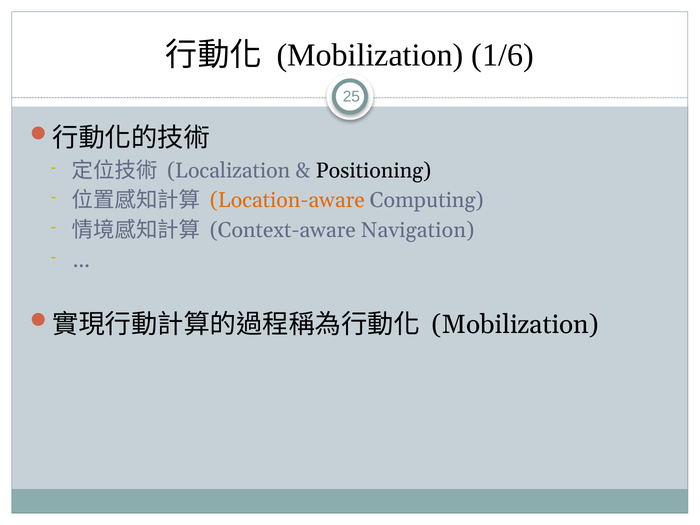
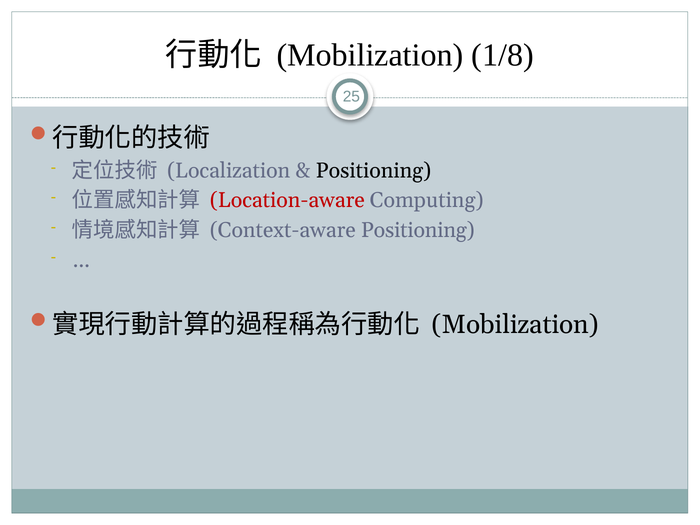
1/6: 1/6 -> 1/8 (503, 55)
Location-aware colour: orange -> red (287, 200)
Context-aware Navigation: Navigation -> Positioning (418, 230)
